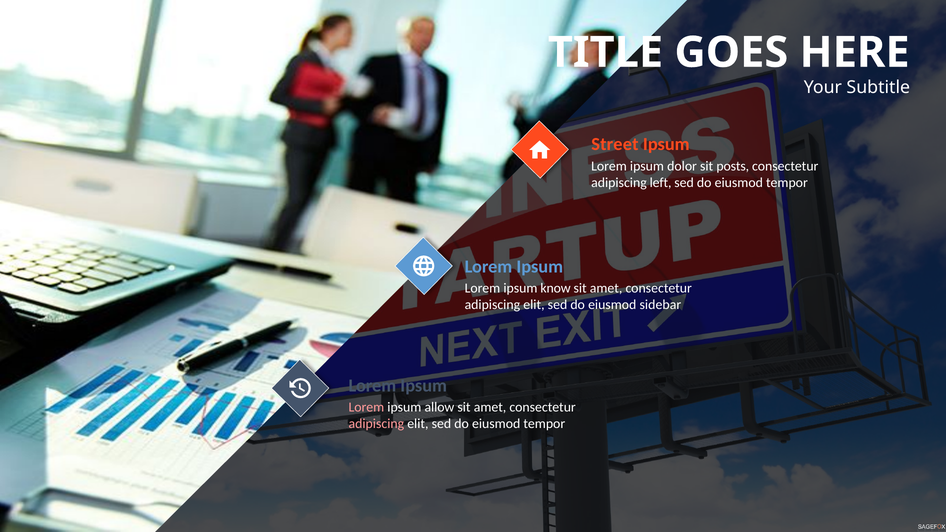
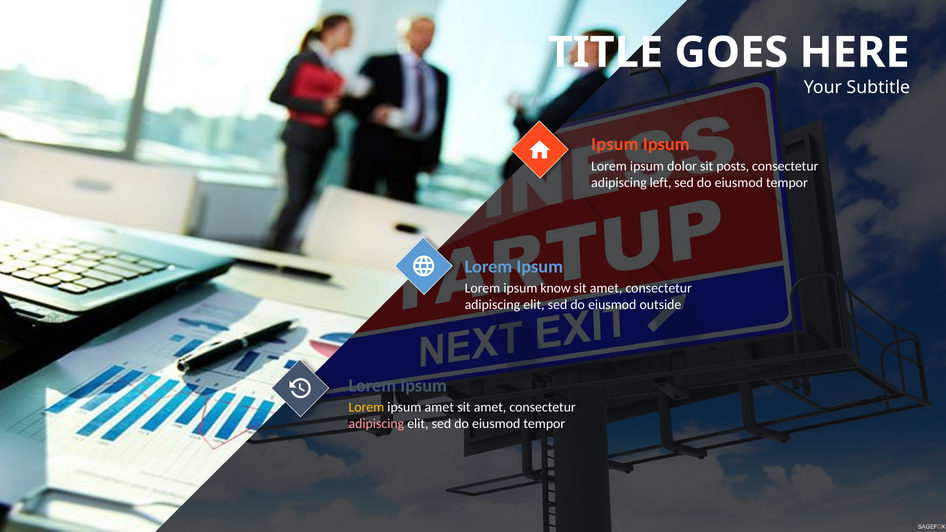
Street: Street -> Ipsum (615, 144)
sidebar: sidebar -> outside (660, 305)
Lorem colour: pink -> yellow (366, 407)
ipsum allow: allow -> amet (439, 407)
